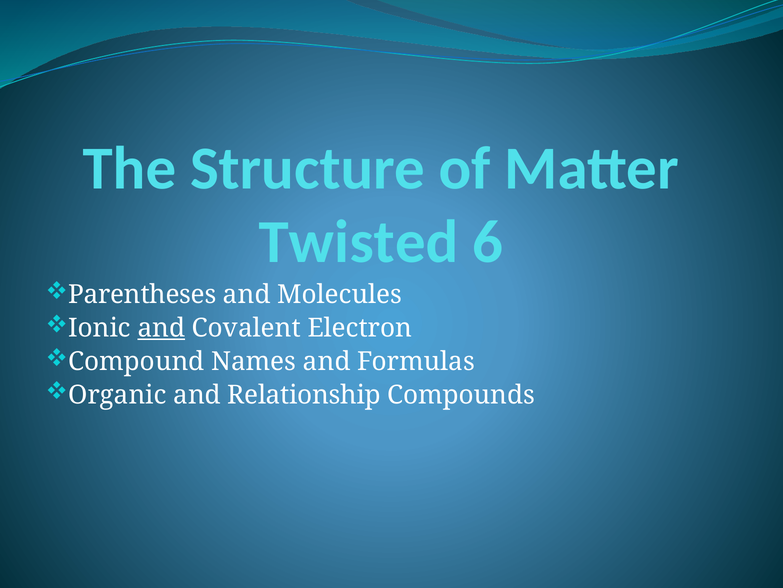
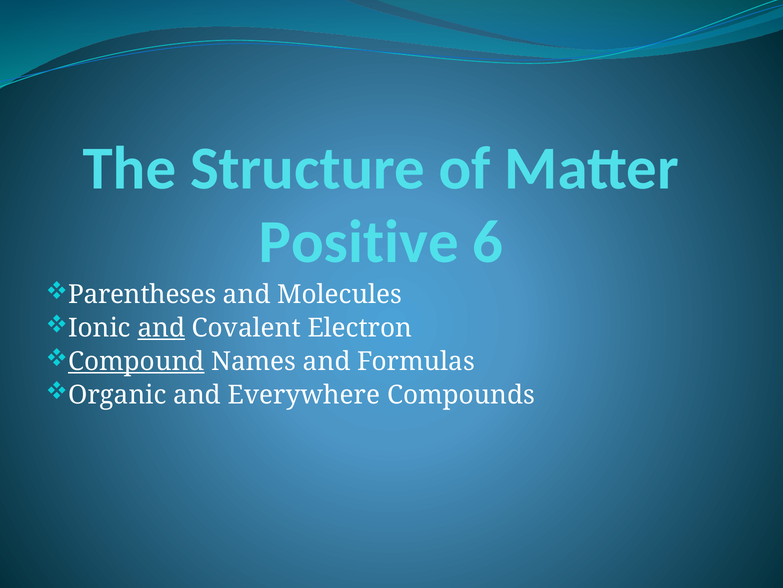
Twisted: Twisted -> Positive (359, 242)
Compound underline: none -> present (136, 361)
Relationship: Relationship -> Everywhere (304, 395)
